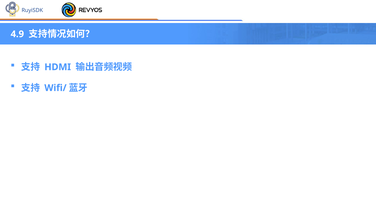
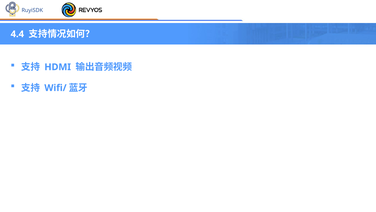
4.9: 4.9 -> 4.4 (17, 34)
